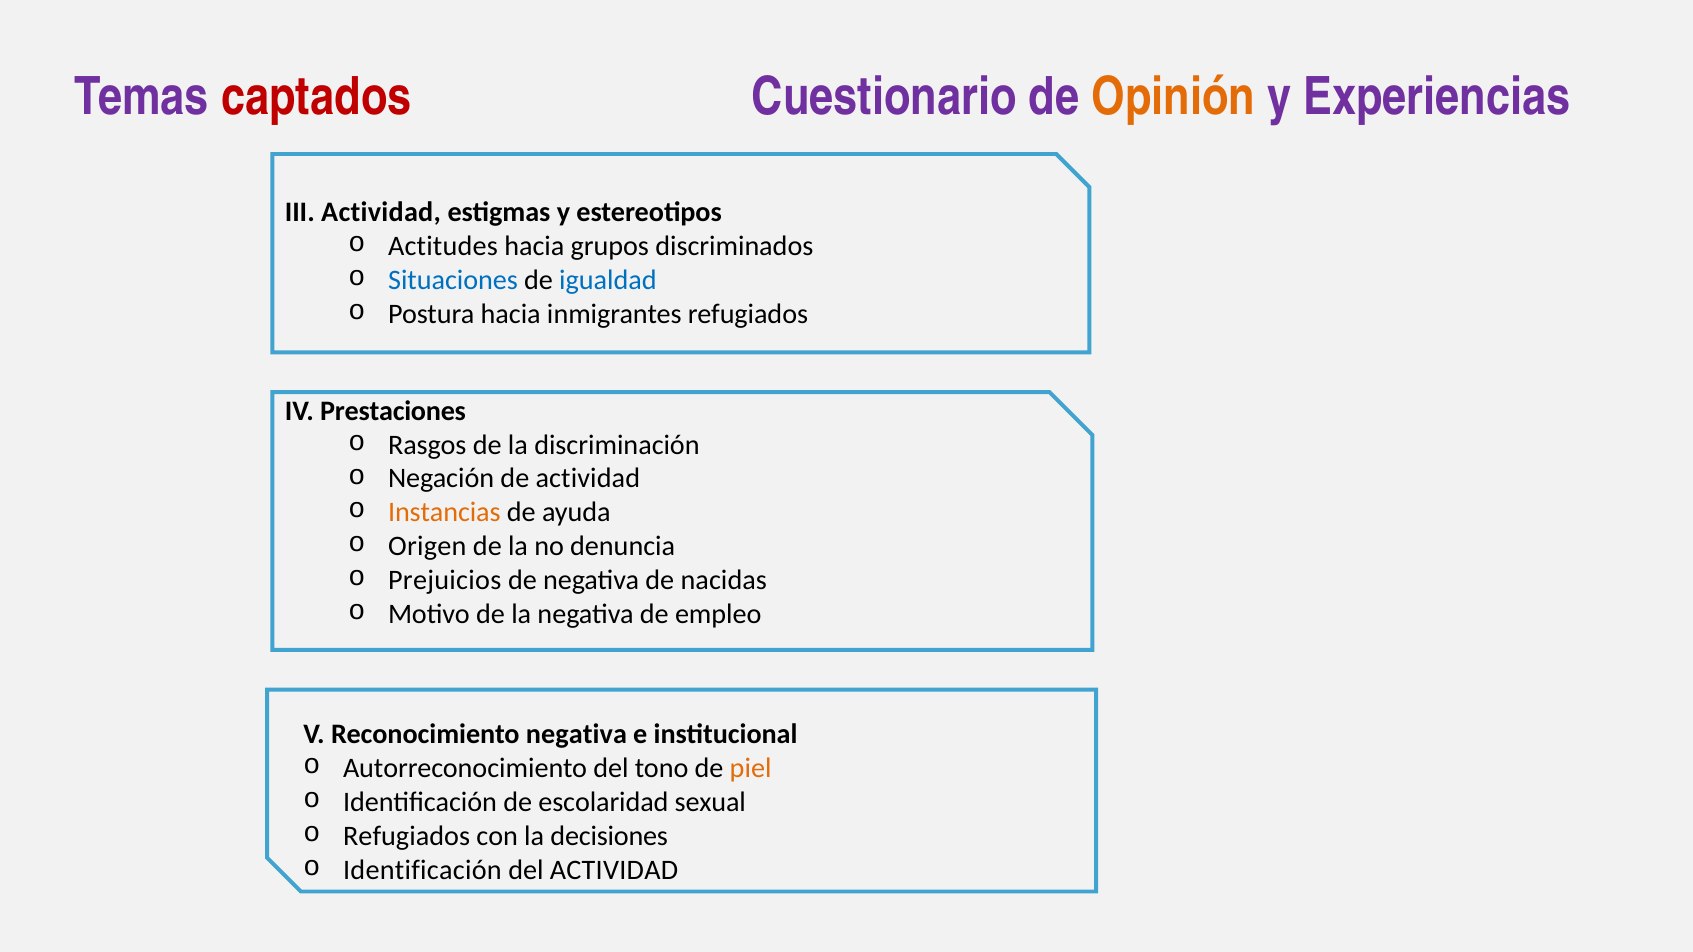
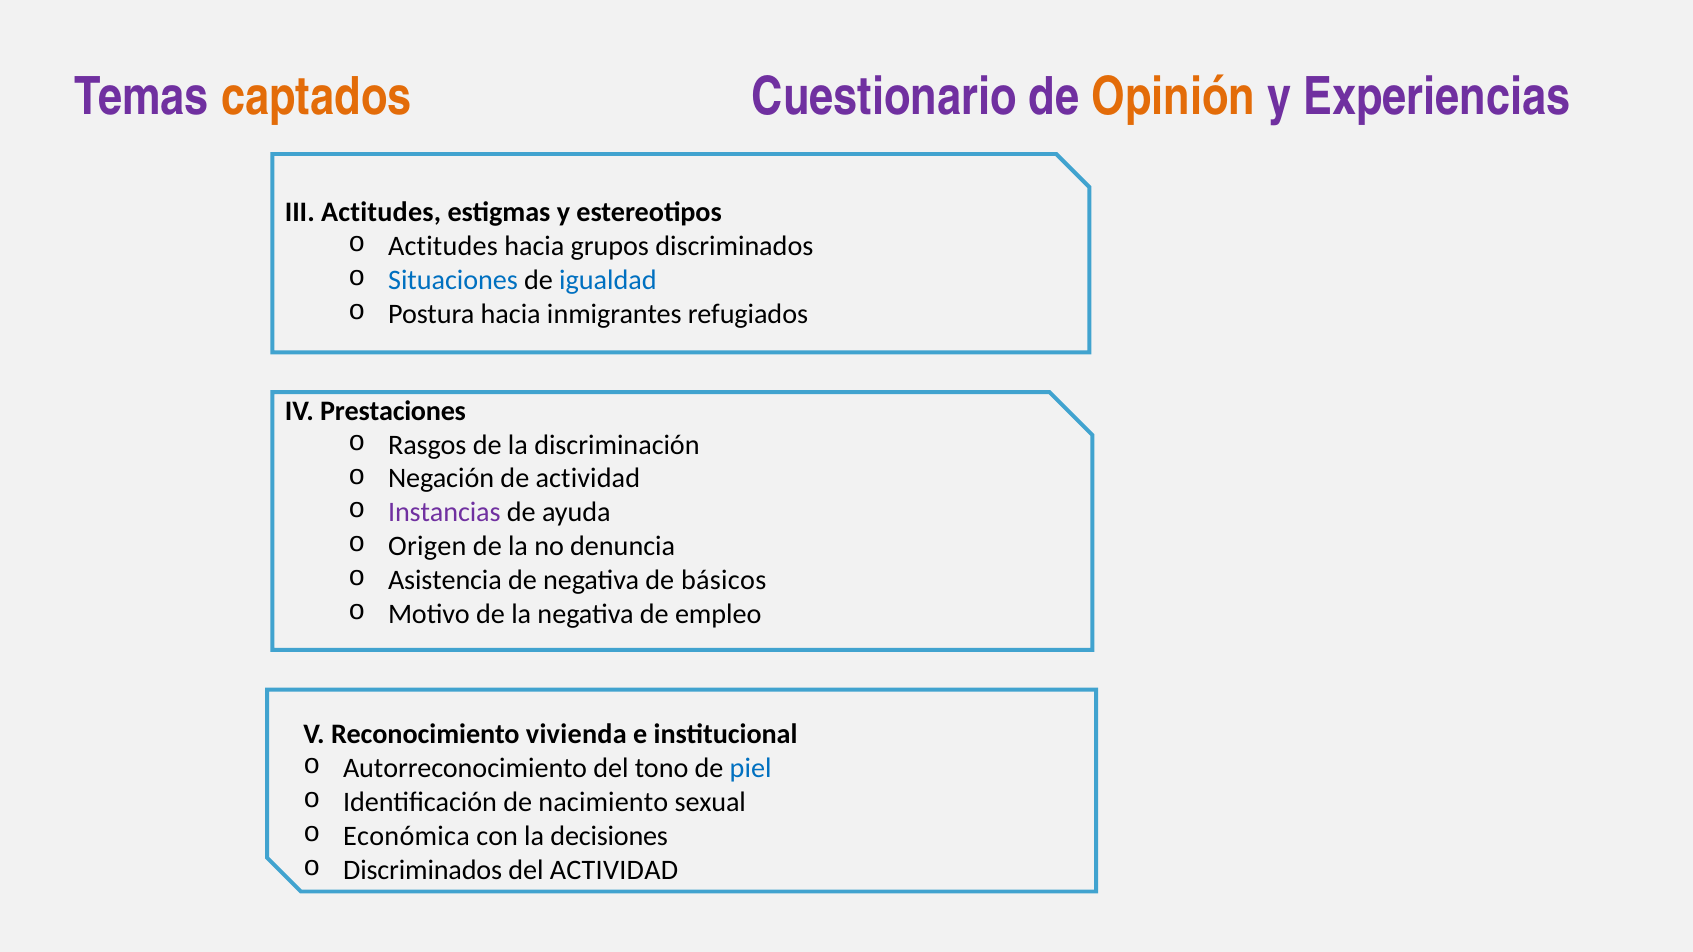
captados colour: red -> orange (316, 97)
III Actividad: Actividad -> Actitudes (381, 213)
Instancias colour: orange -> purple (444, 513)
Prejuicios: Prejuicios -> Asistencia (445, 580)
nacidas: nacidas -> básicos (724, 580)
Reconocimiento negativa: negativa -> vivienda (576, 735)
piel colour: orange -> blue (751, 769)
escolaridad: escolaridad -> nacimiento (603, 802)
Refugiados: Refugiados -> Económica (406, 836)
Identificación: Identificación -> Discriminados (423, 870)
